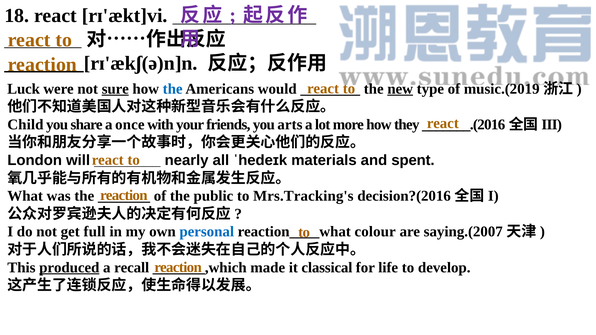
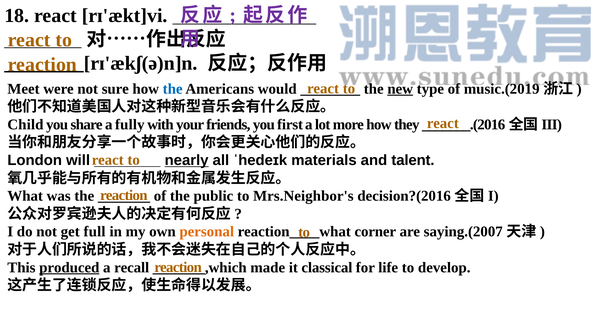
Luck: Luck -> Meet (23, 89)
sure underline: present -> none (115, 89)
once: once -> fully (130, 125)
arts: arts -> first (290, 125)
nearly underline: none -> present (187, 160)
spent: spent -> talent (413, 160)
Mrs.Tracking's: Mrs.Tracking's -> Mrs.Neighbor's (303, 196)
personal colour: blue -> orange (207, 232)
colour: colour -> corner (375, 232)
